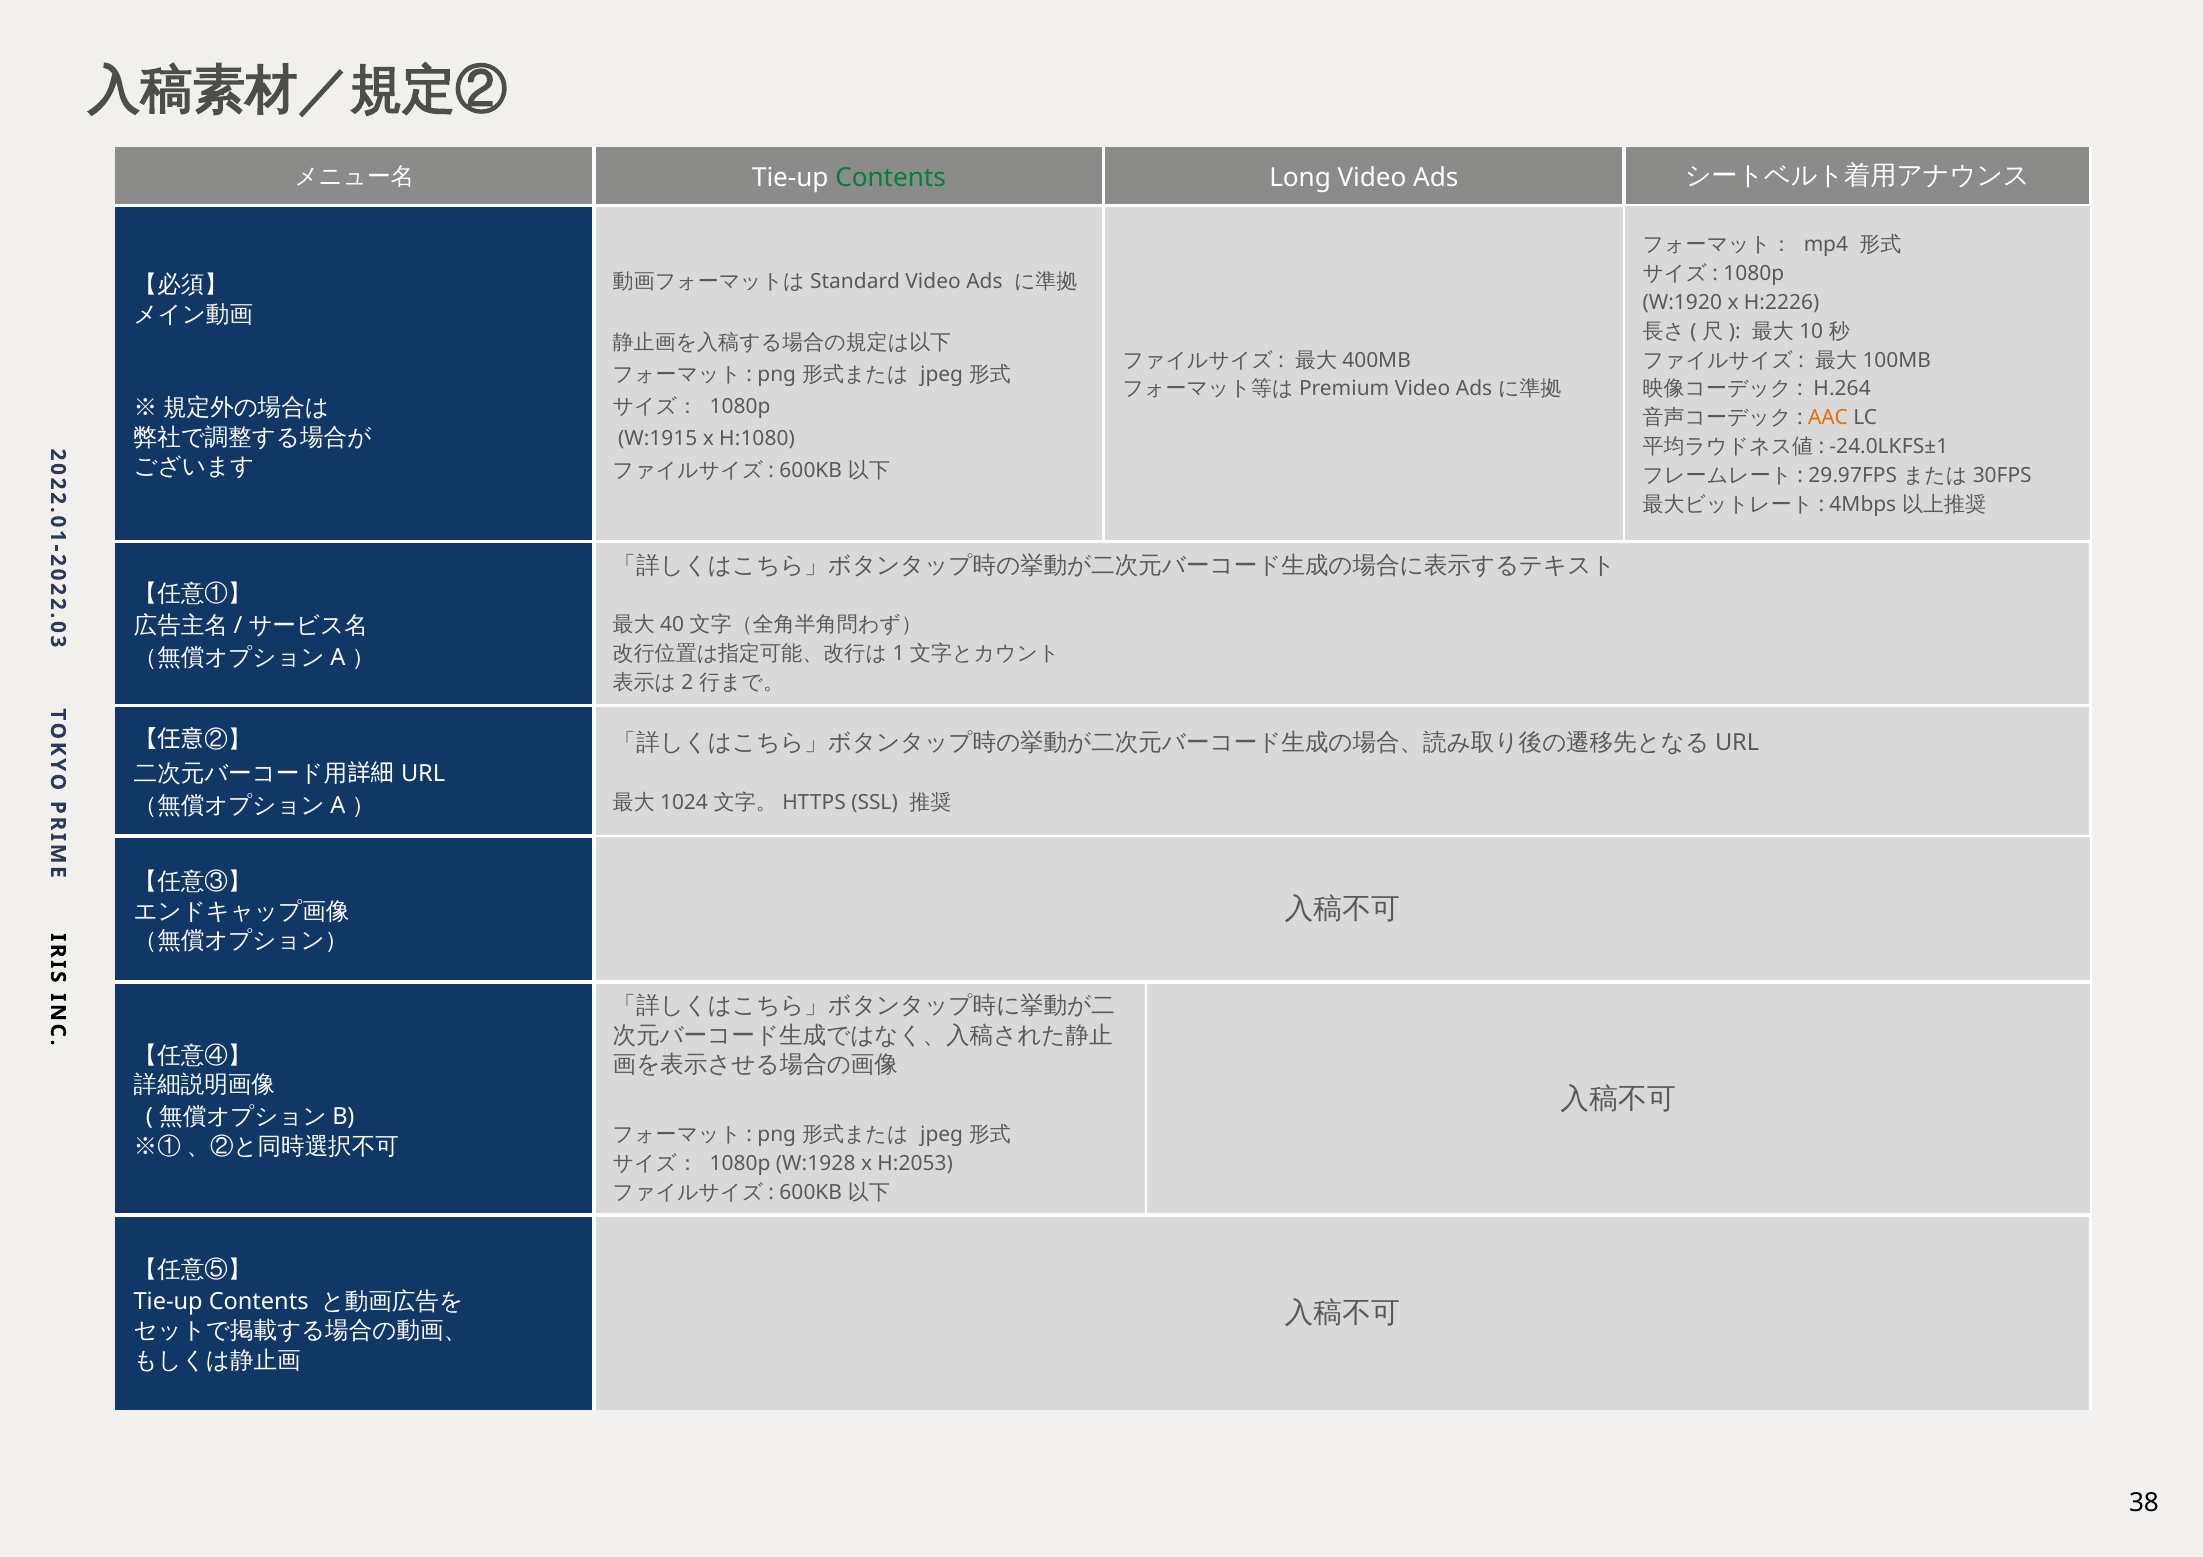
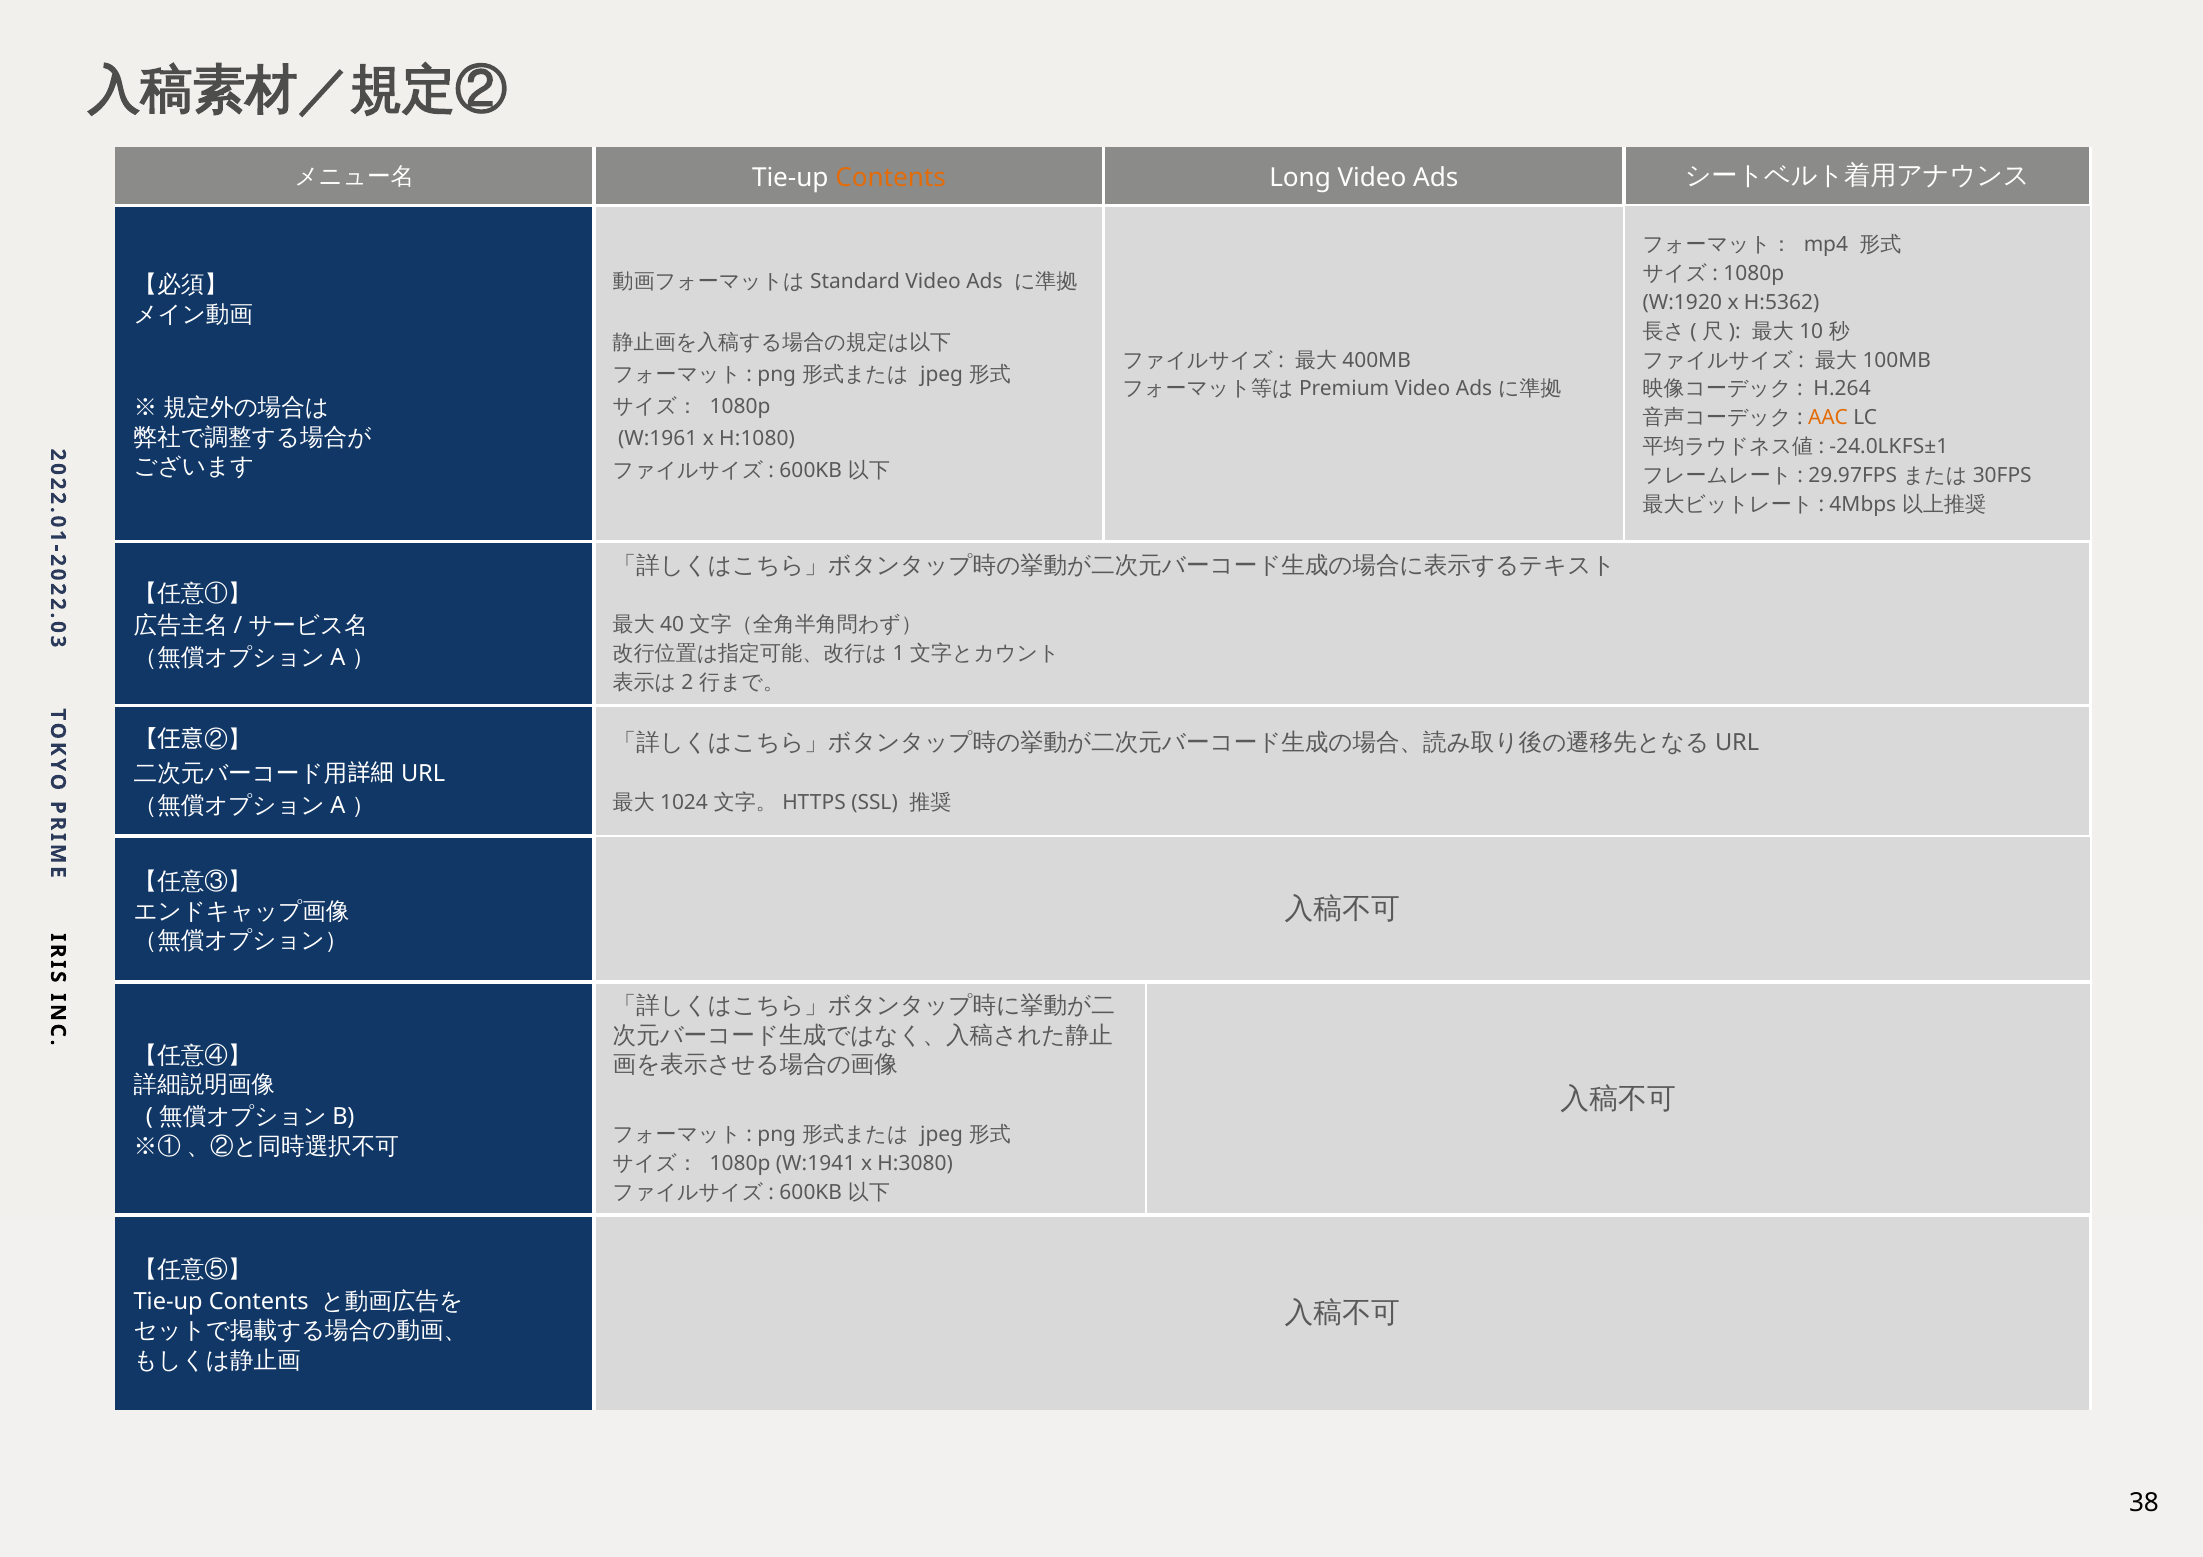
Contents colour: green -> orange (891, 178)
H:2226: H:2226 -> H:5362 (1782, 302)
W:1915: W:1915 -> W:1961 (658, 439)
W:1928: W:1928 -> W:1941 (816, 1164)
H:2053: H:2053 -> H:3080 (915, 1164)
